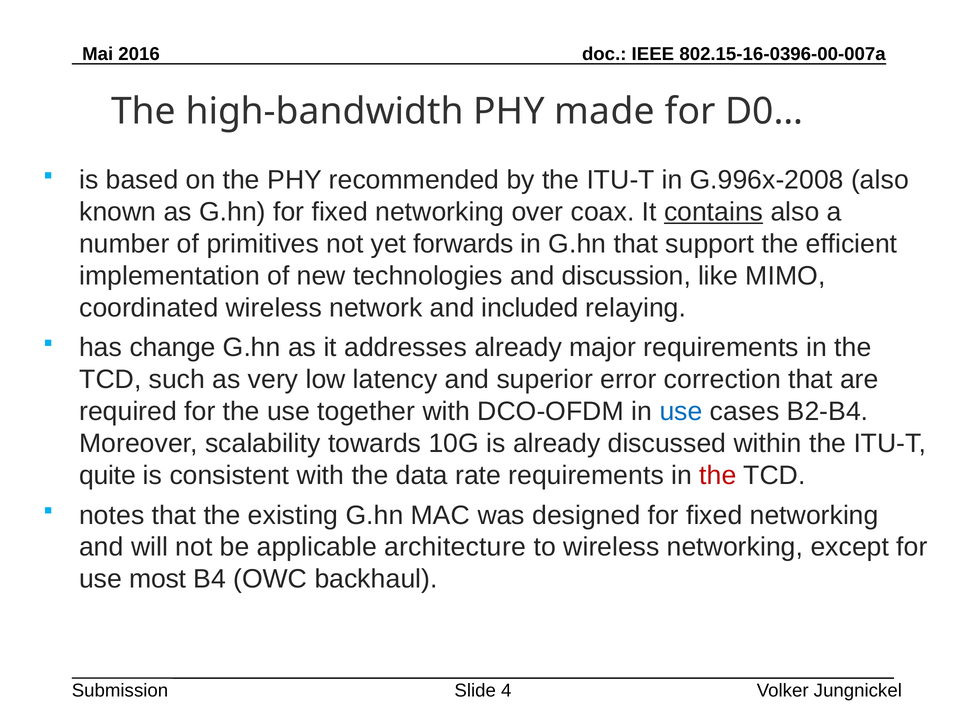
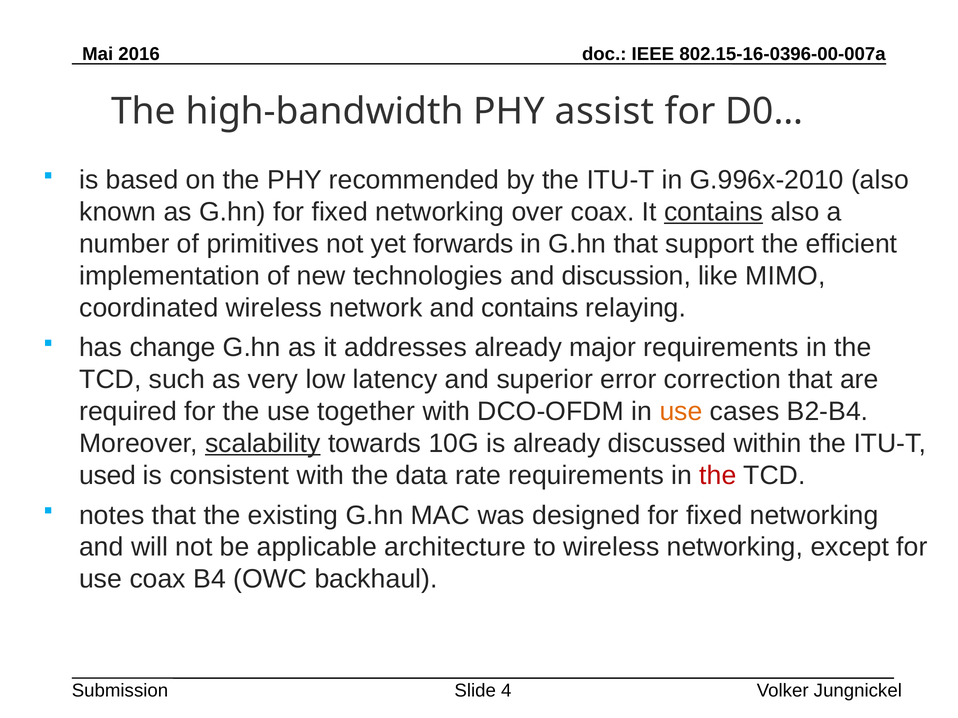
made: made -> assist (605, 111)
G.996x-2008: G.996x-2008 -> G.996x-2010 (767, 180)
and included: included -> contains (530, 308)
use colour: blue -> orange (681, 412)
scalability underline: none -> present (263, 444)
quite: quite -> used (108, 476)
use most: most -> coax (158, 580)
